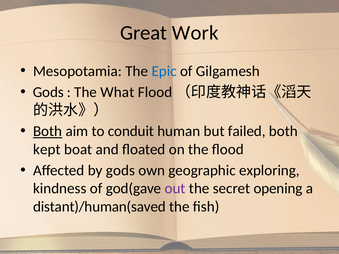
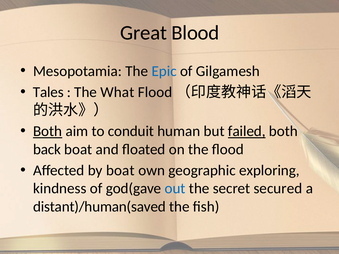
Work: Work -> Blood (195, 33)
Gods: Gods -> Tales (48, 92)
failed underline: none -> present (247, 131)
kept: kept -> back (47, 149)
by gods: gods -> boat (120, 171)
out colour: purple -> blue (175, 189)
opening: opening -> secured (278, 189)
